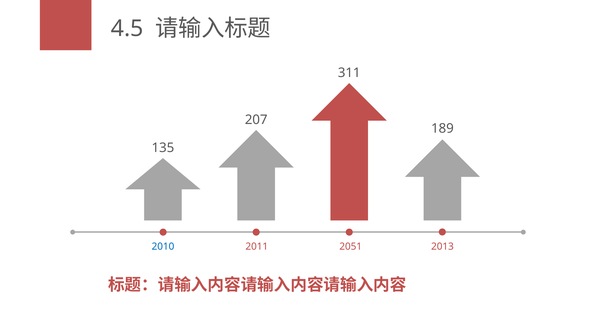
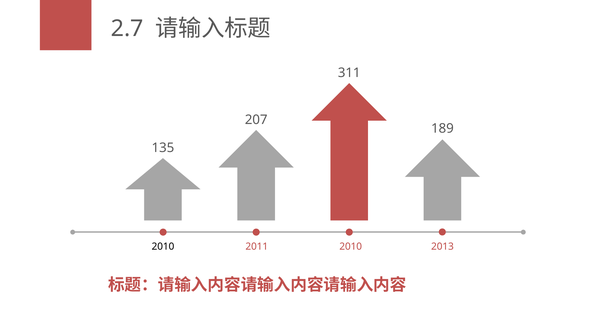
4.5: 4.5 -> 2.7 (127, 28)
2010 colour: blue -> black (163, 247)
2011 2051: 2051 -> 2010 (351, 247)
